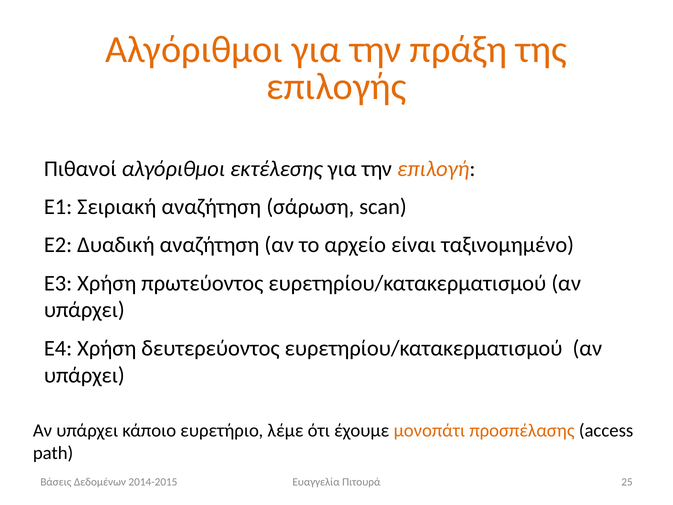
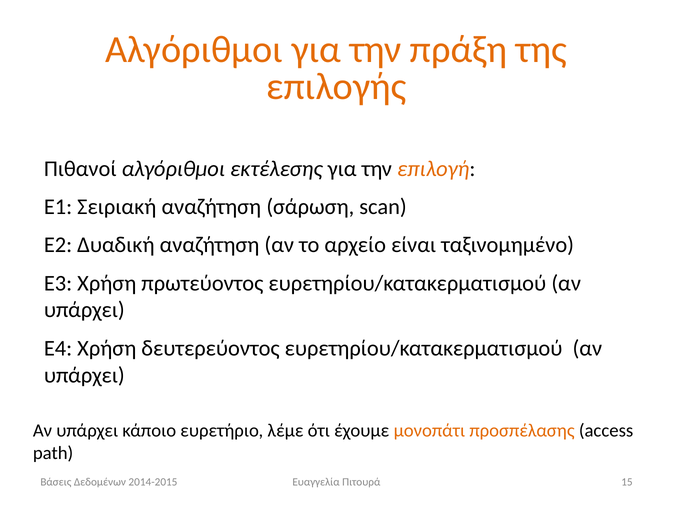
25: 25 -> 15 (627, 482)
